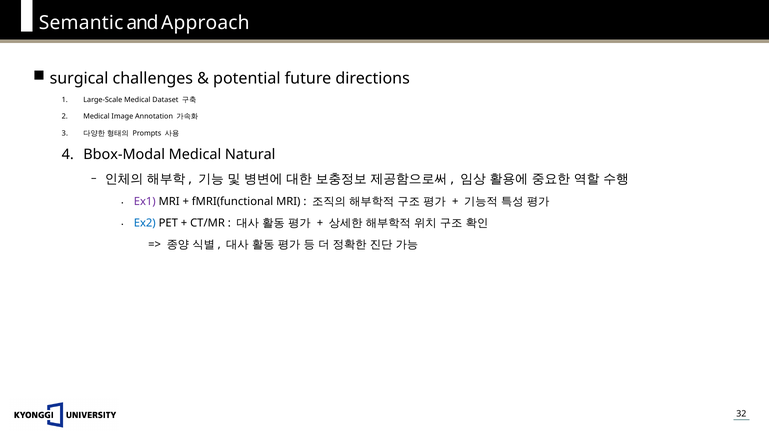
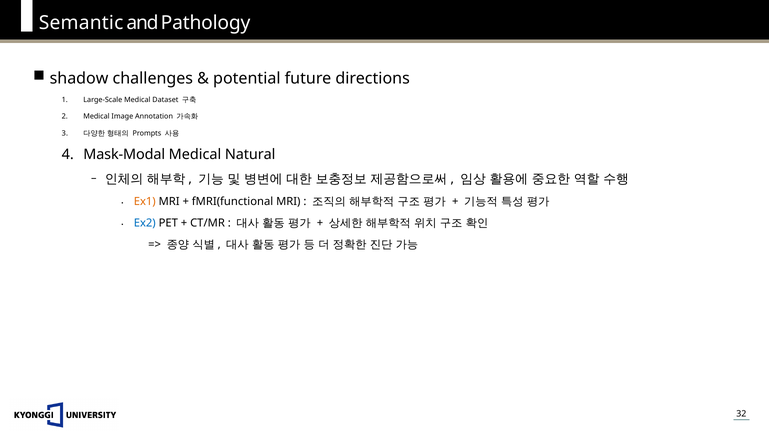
Approach: Approach -> Pathology (206, 23)
surgical: surgical -> shadow (79, 78)
Bbox-Modal: Bbox-Modal -> Mask-Modal (124, 155)
Ex1 colour: purple -> orange (145, 201)
